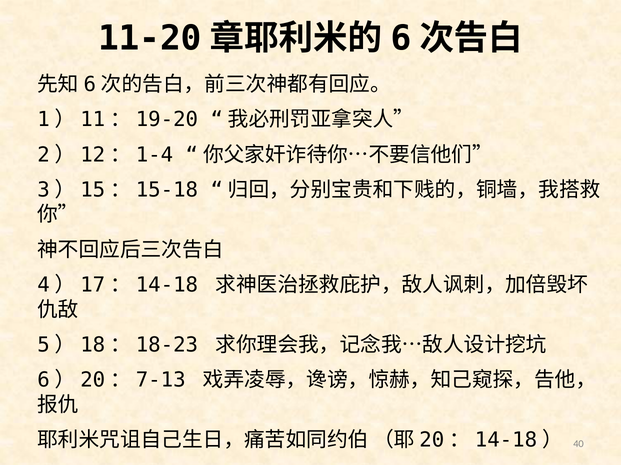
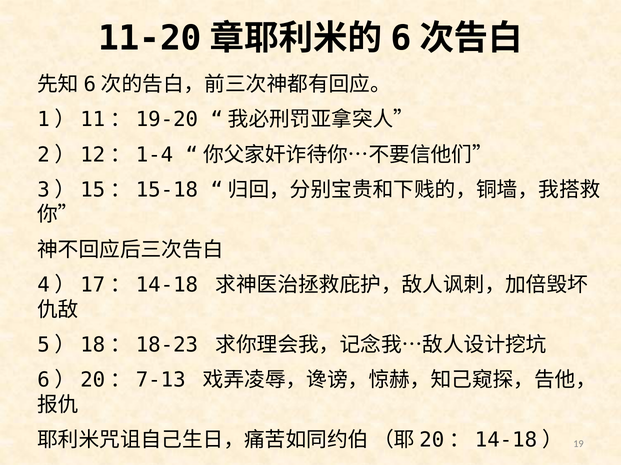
40: 40 -> 19 (578, 445)
